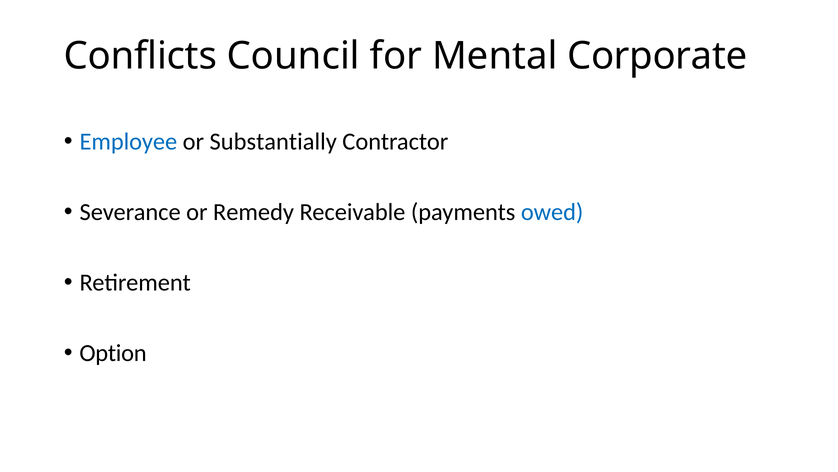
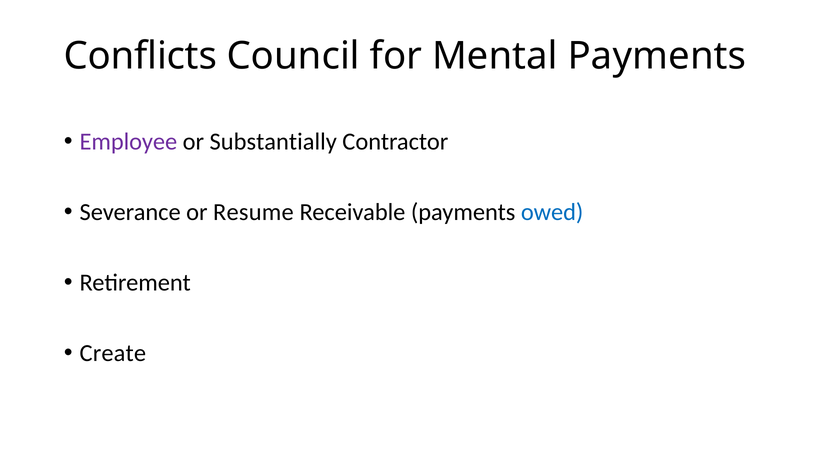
Mental Corporate: Corporate -> Payments (657, 56)
Employee colour: blue -> purple (128, 142)
Remedy: Remedy -> Resume (253, 212)
Option: Option -> Create (113, 353)
